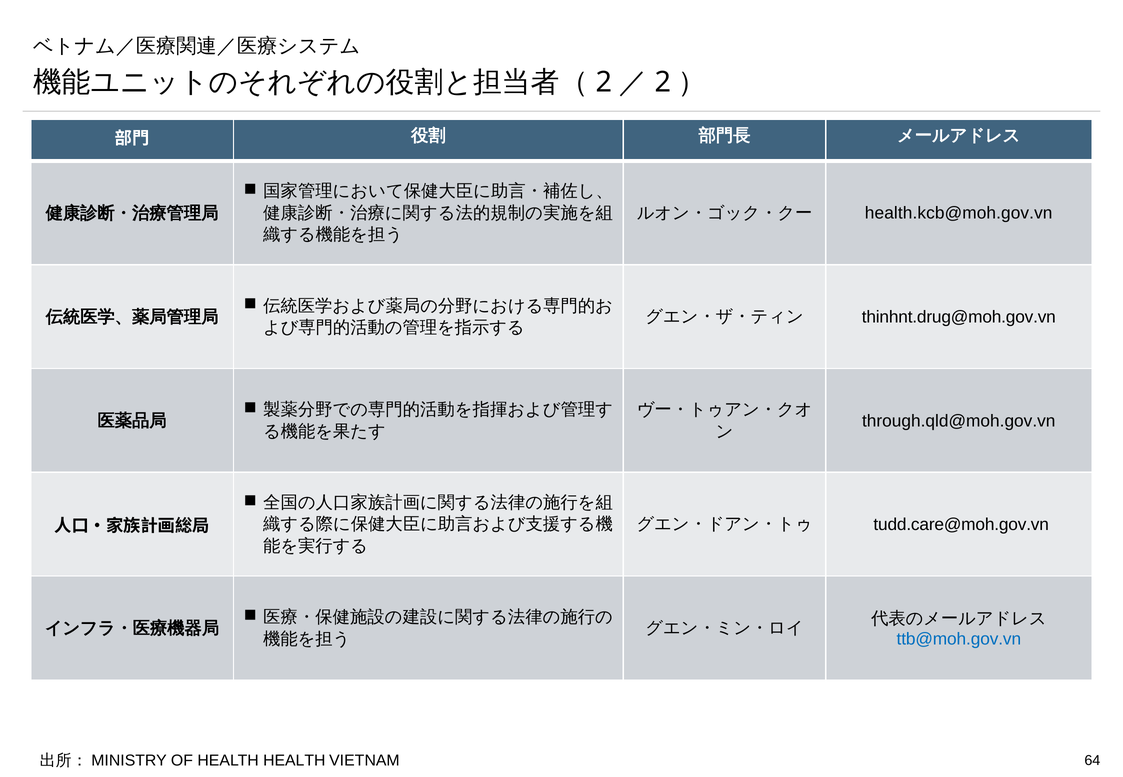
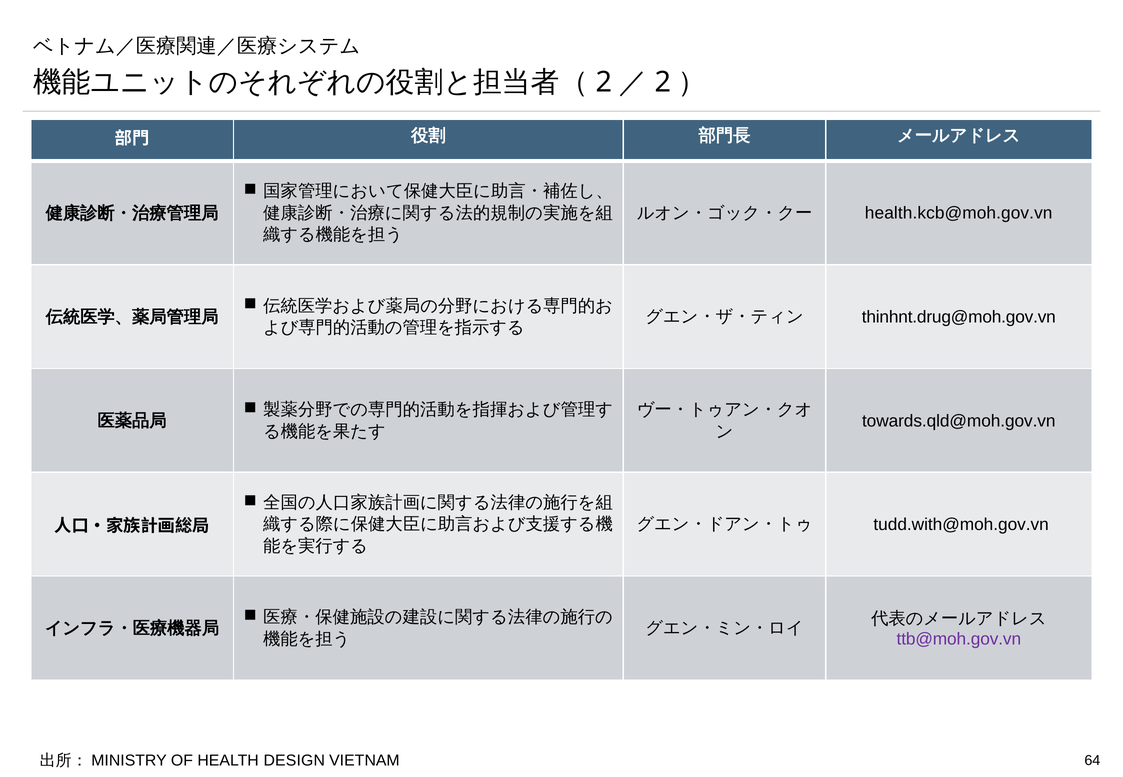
through.qld@moh.gov.vn: through.qld@moh.gov.vn -> towards.qld@moh.gov.vn (959, 421)
tudd.care@moh.gov.vn: tudd.care@moh.gov.vn -> tudd.with@moh.gov.vn (961, 525)
ttb@moh.gov.vn colour: blue -> purple (959, 640)
HEALTH HEALTH: HEALTH -> DESIGN (294, 761)
